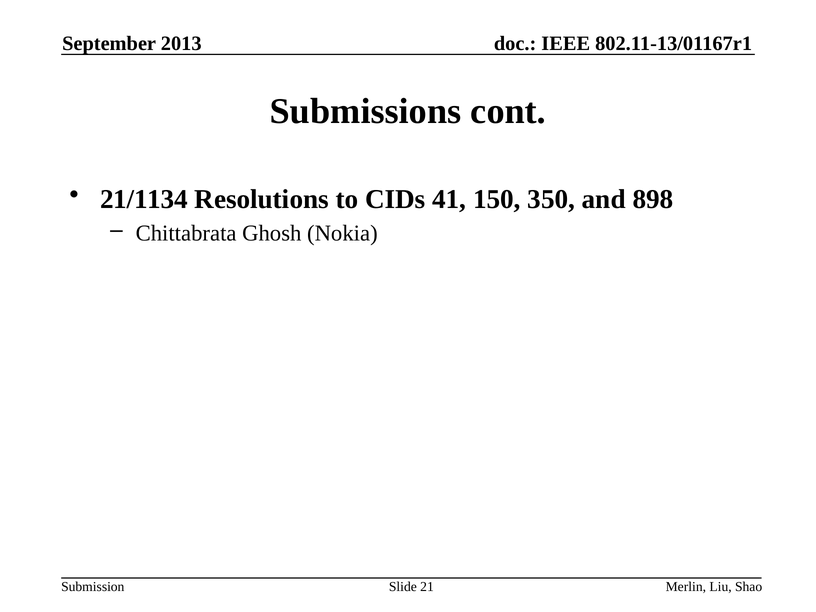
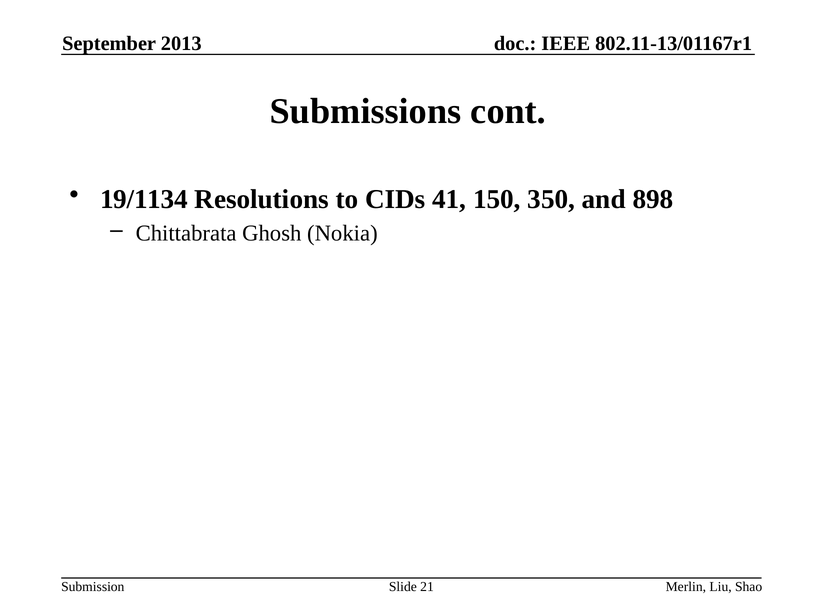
21/1134: 21/1134 -> 19/1134 (144, 199)
